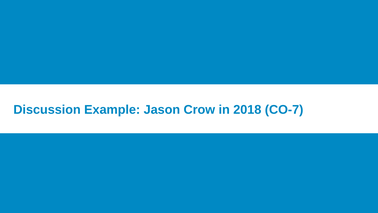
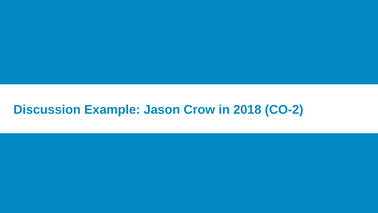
CO-7: CO-7 -> CO-2 (284, 110)
